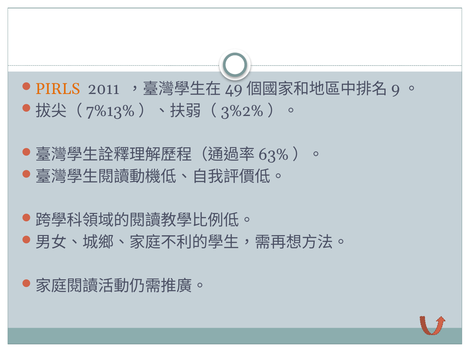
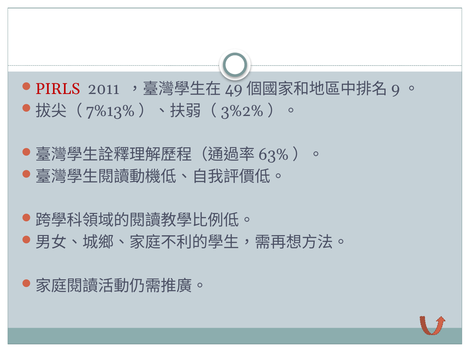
PIRLS colour: orange -> red (58, 89)
